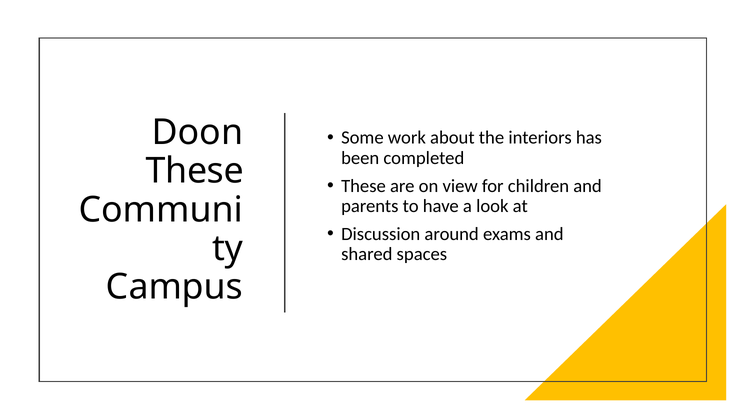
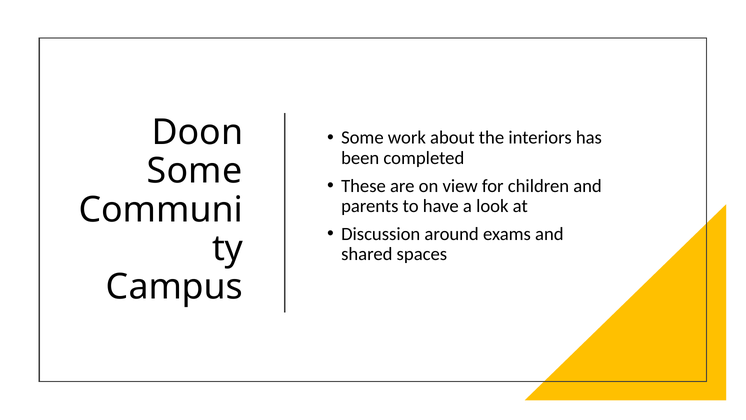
These: These -> Some (194, 171)
